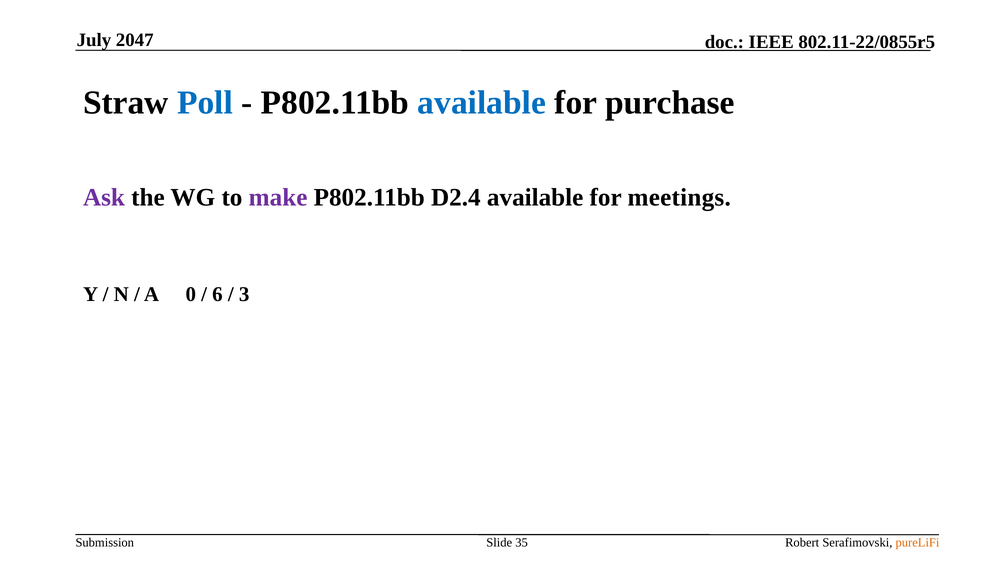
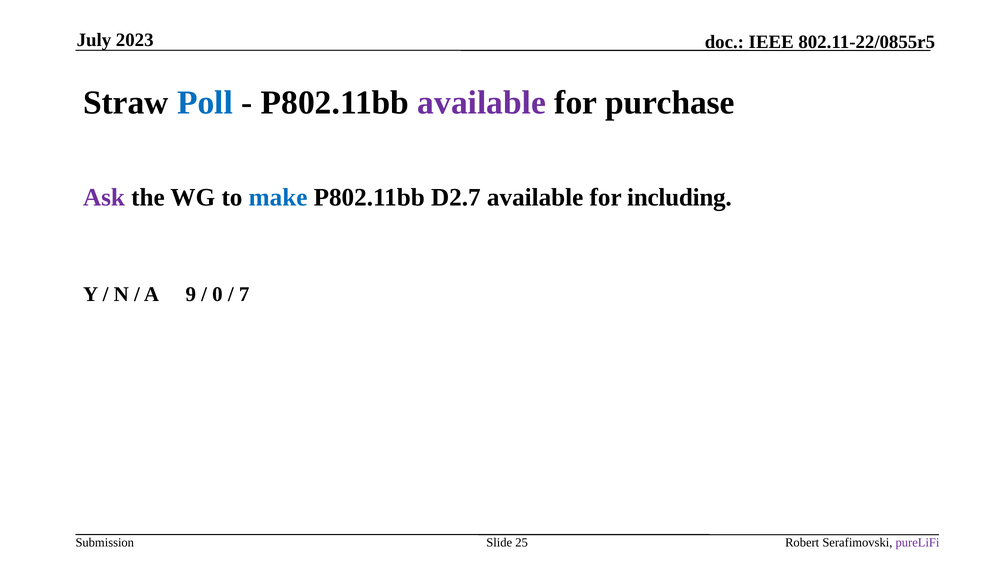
2047: 2047 -> 2023 (135, 40)
available colour: blue -> purple (482, 103)
make colour: purple -> blue (278, 197)
D2.4: D2.4 -> D2.7 (456, 197)
meetings: meetings -> including (679, 197)
0: 0 -> 9 (191, 294)
6: 6 -> 0 (217, 294)
3: 3 -> 7 (244, 294)
35: 35 -> 25 (522, 543)
pureLiFi colour: orange -> purple (918, 543)
